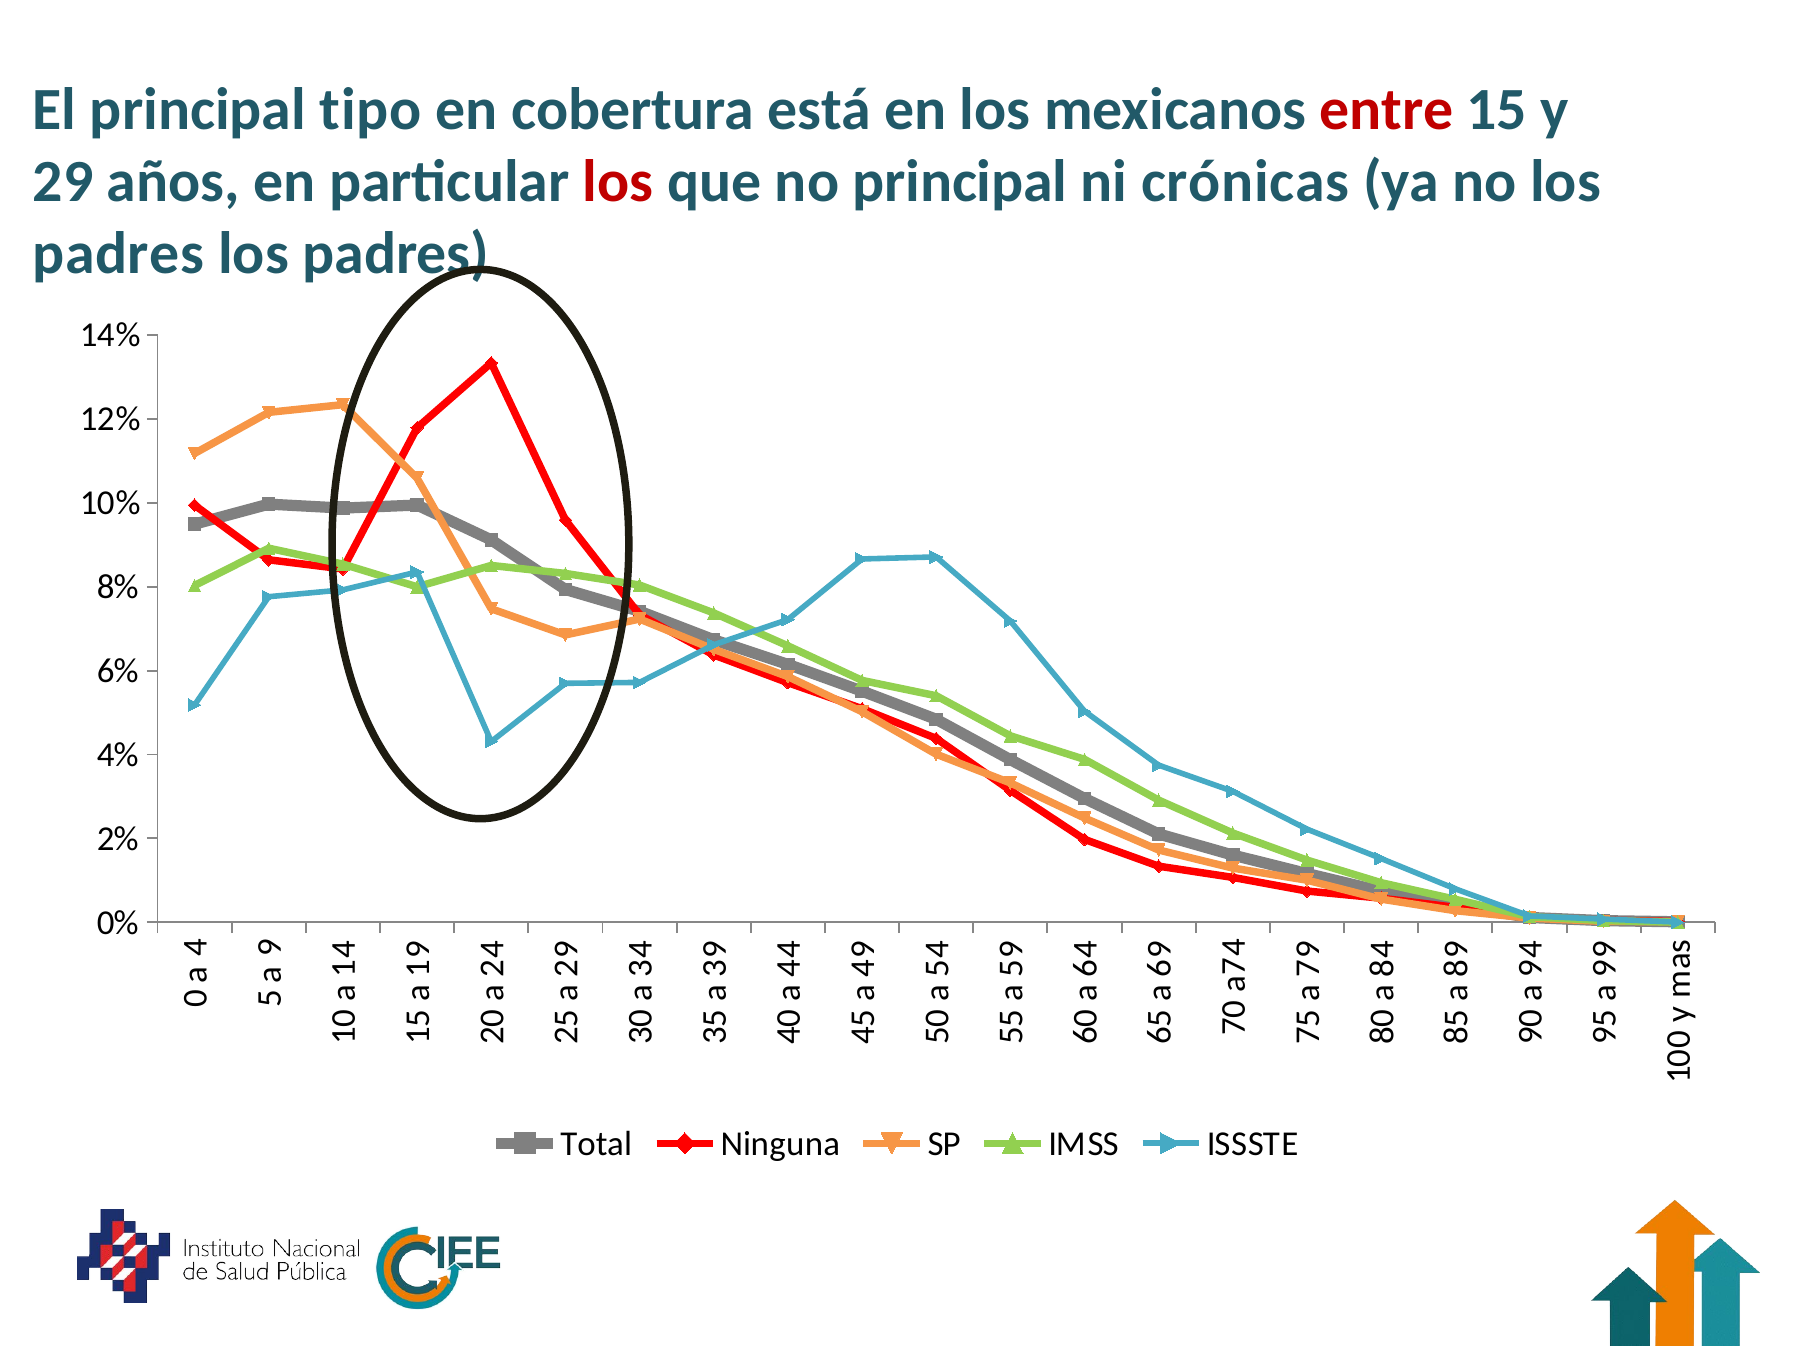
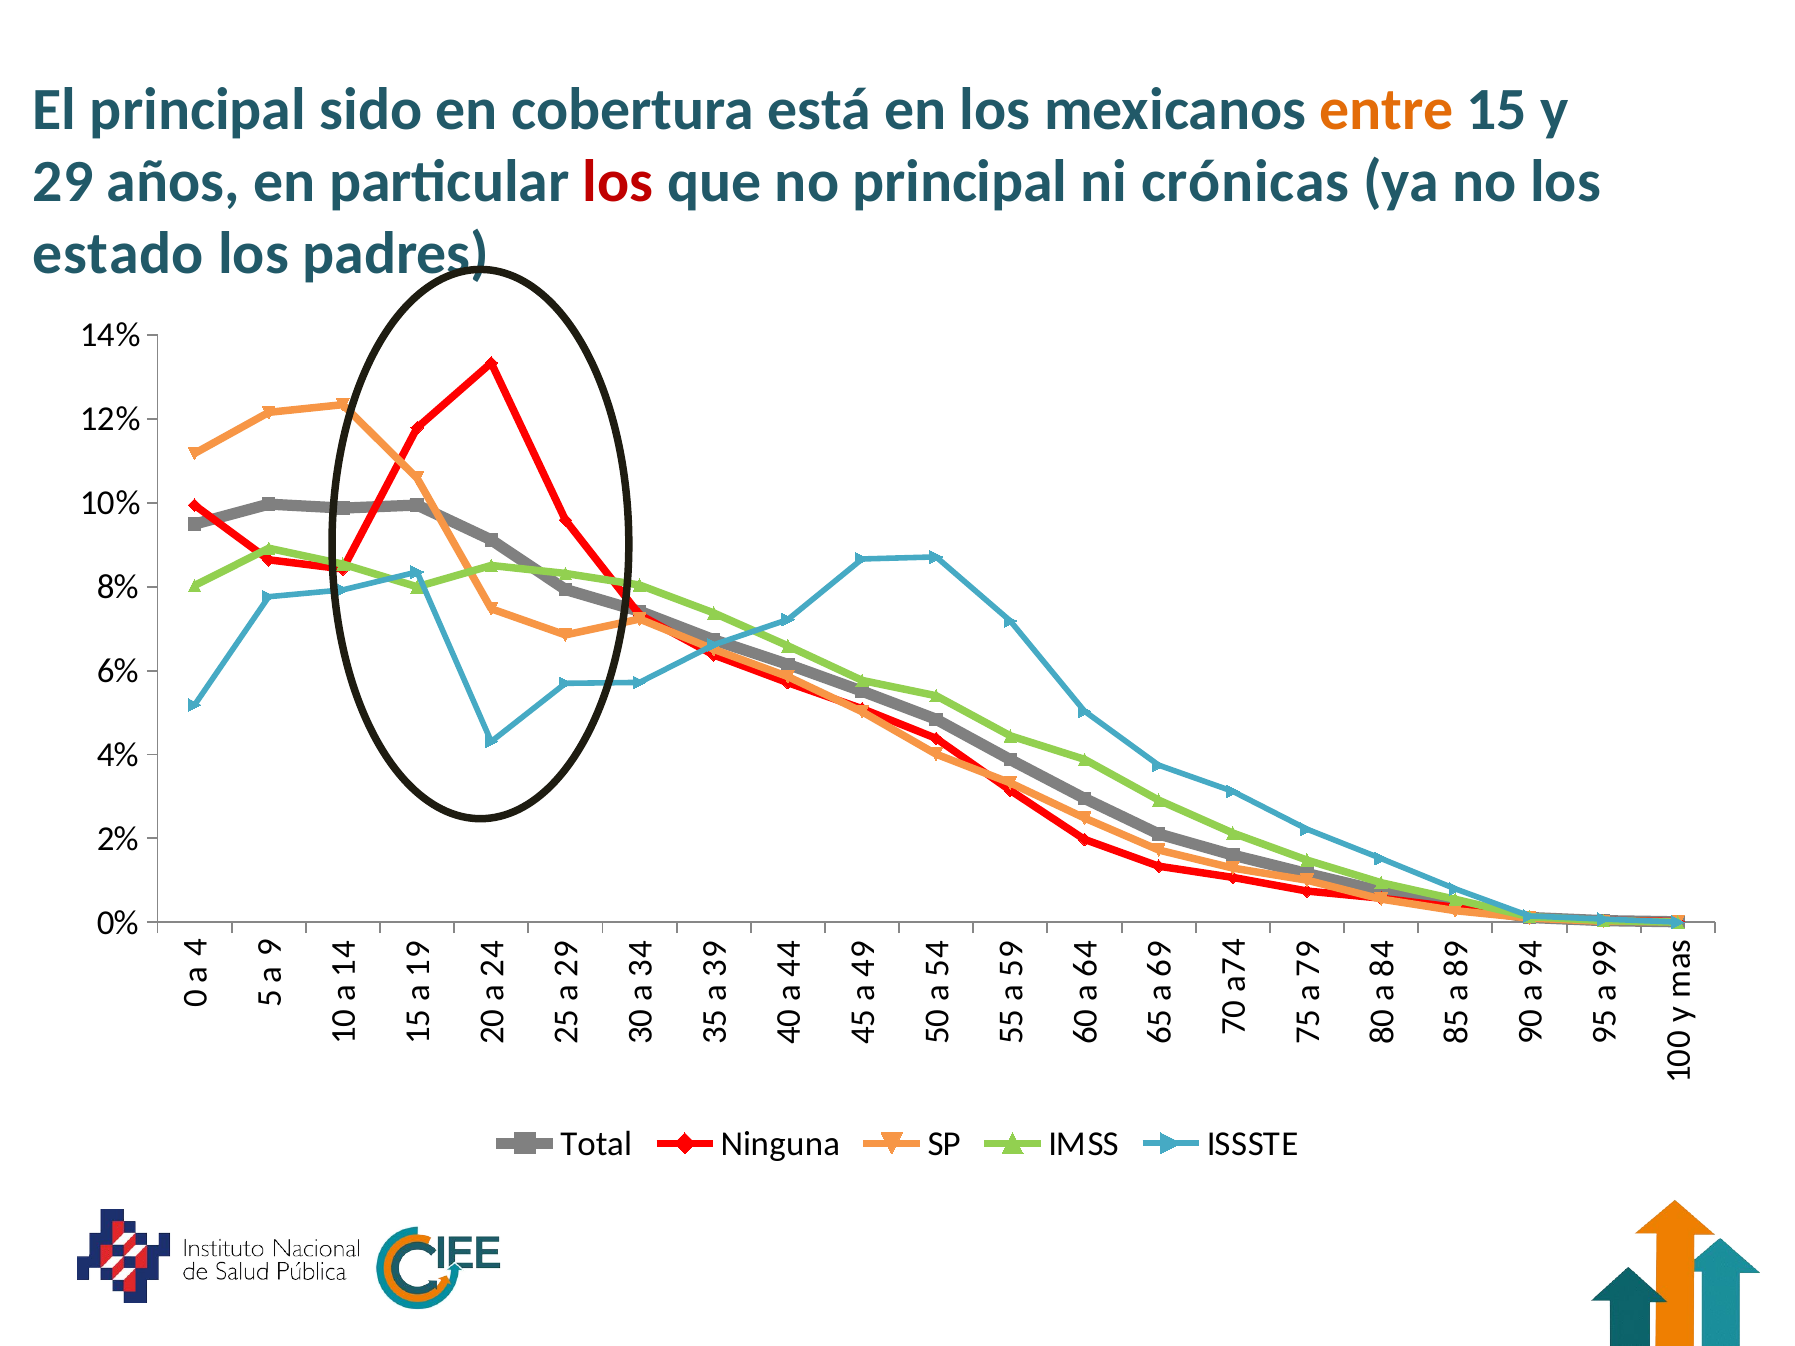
tipo: tipo -> sido (371, 110)
entre colour: red -> orange (1387, 110)
padres: padres -> estado (118, 253)
